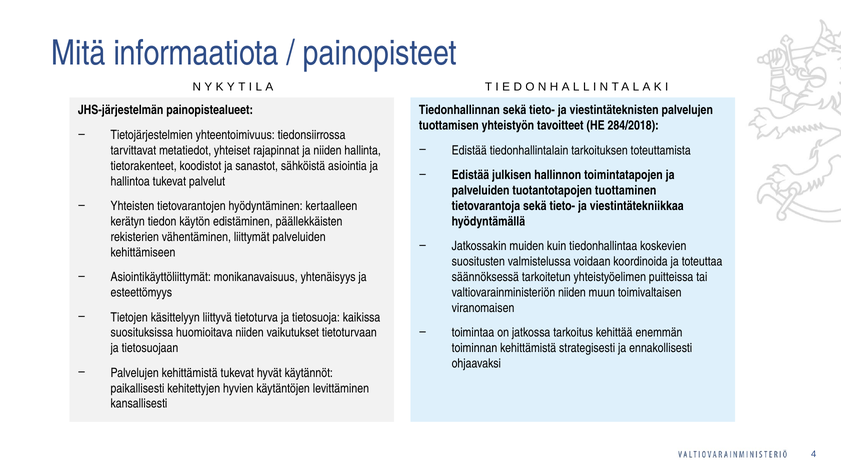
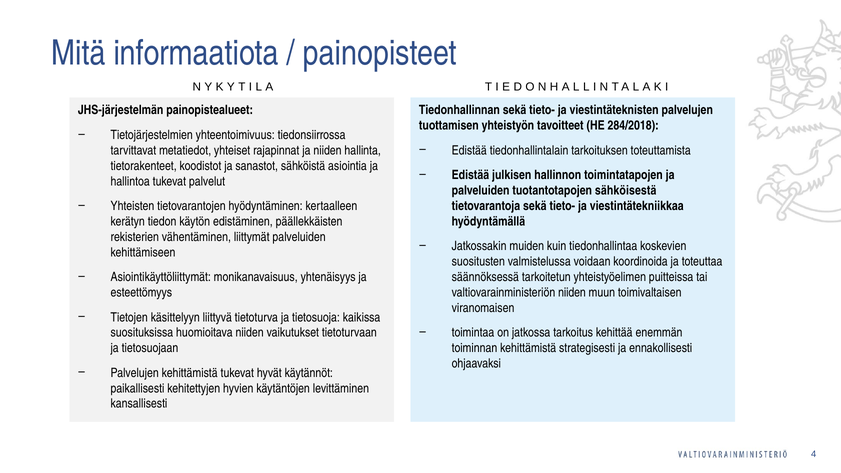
tuottaminen: tuottaminen -> sähköisestä (626, 191)
